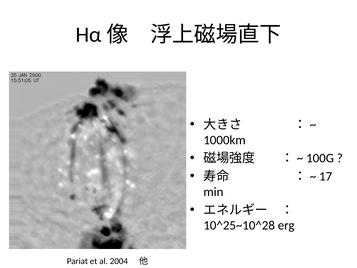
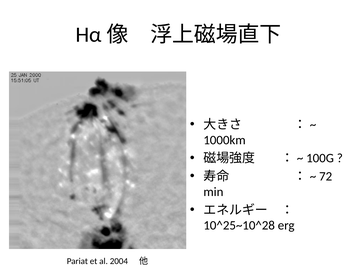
17: 17 -> 72 (326, 176)
